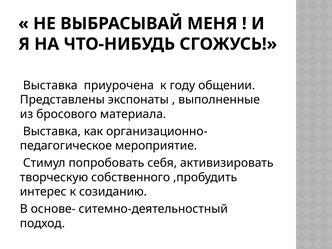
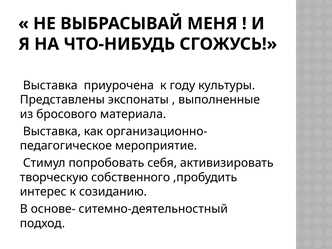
общении: общении -> культуры (227, 85)
